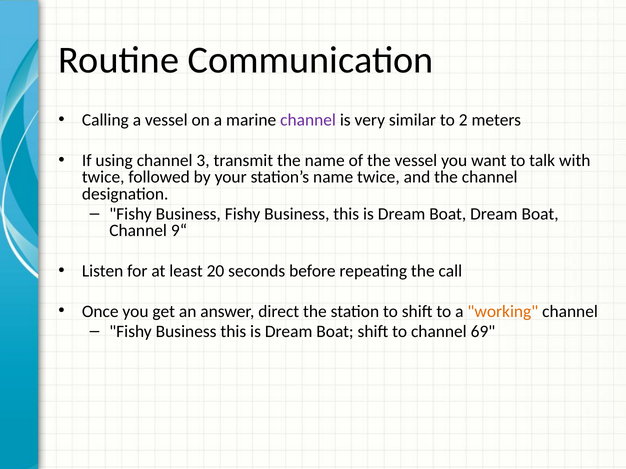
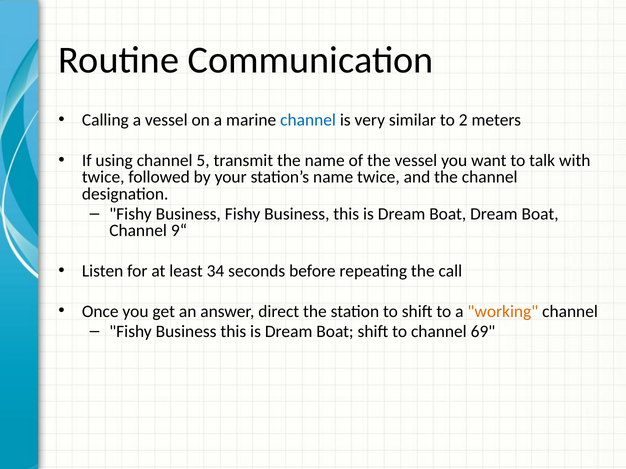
channel colour: purple -> blue (308, 120)
3: 3 -> 5 (203, 161)
20: 20 -> 34 (215, 271)
